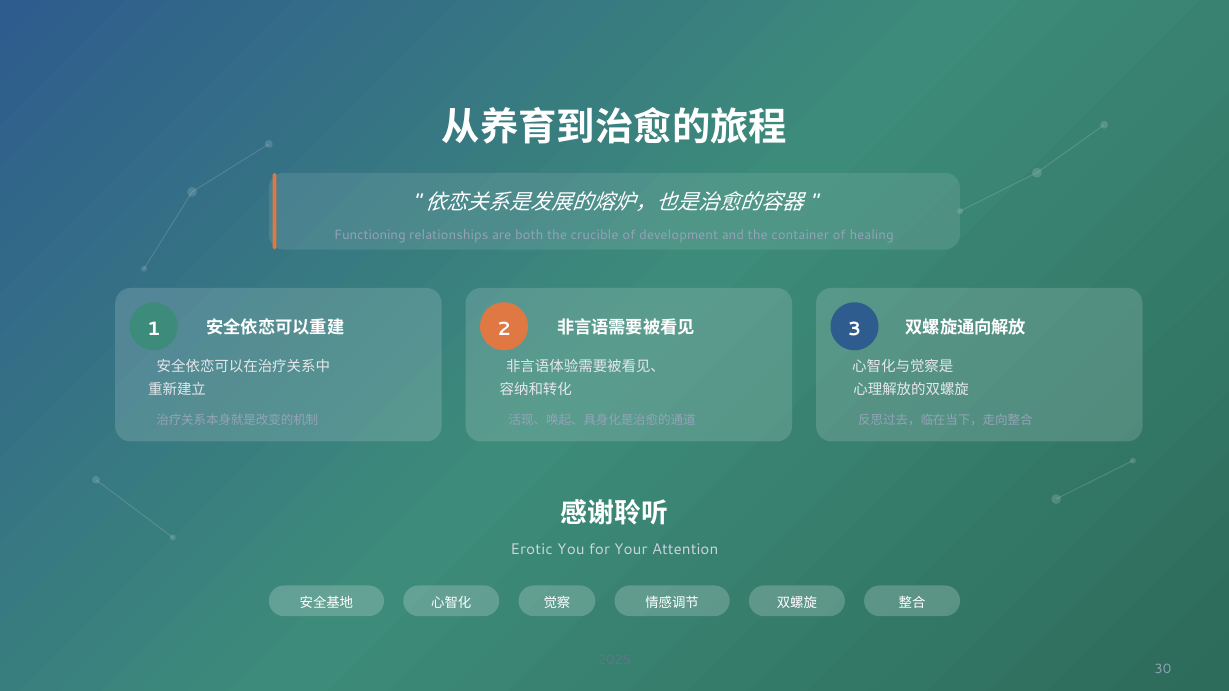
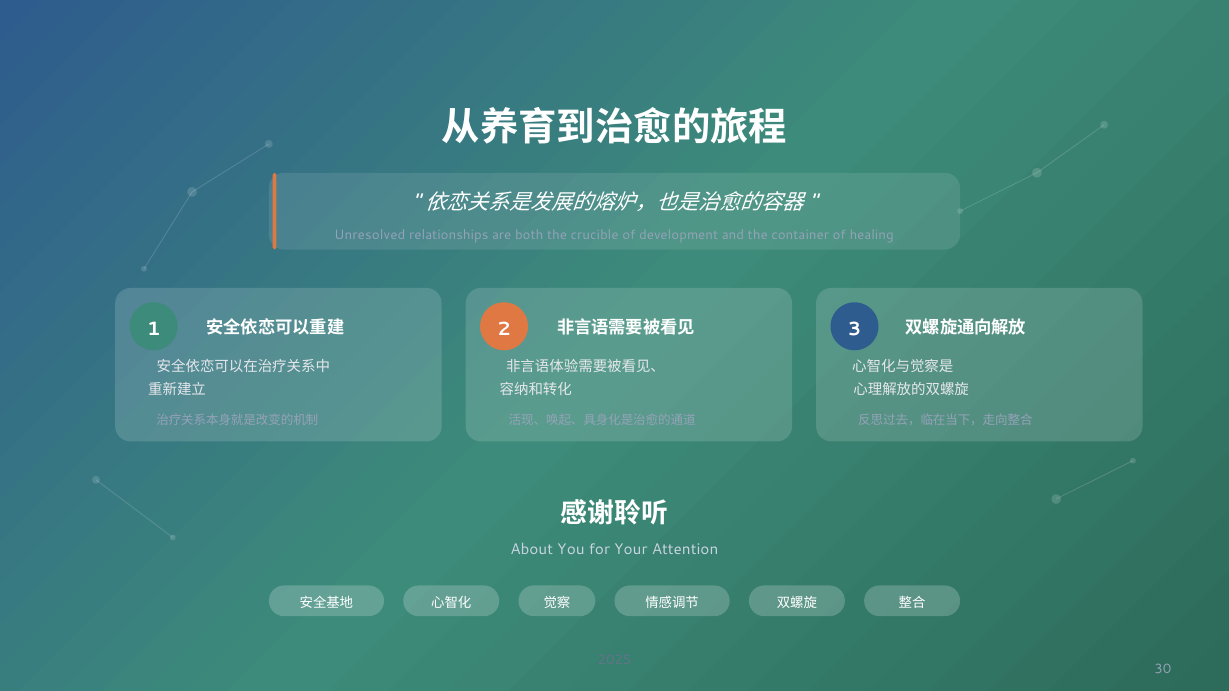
Functioning: Functioning -> Unresolved (370, 236)
Erotic: Erotic -> About (532, 549)
